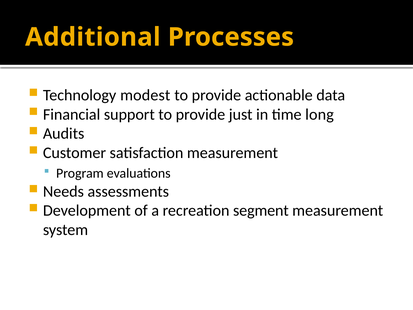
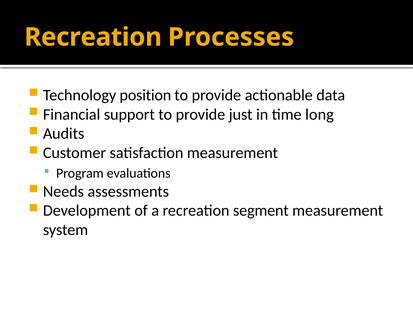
Additional: Additional -> Recreation (93, 37)
modest: modest -> position (145, 95)
